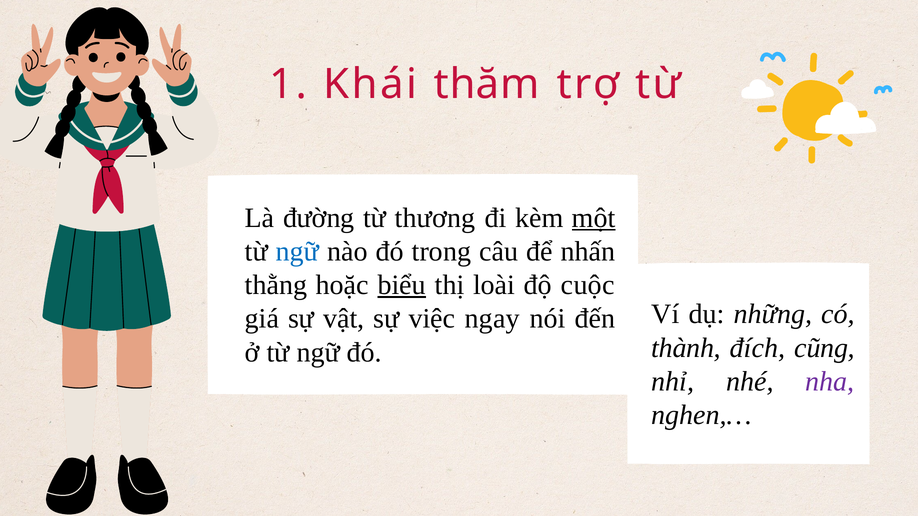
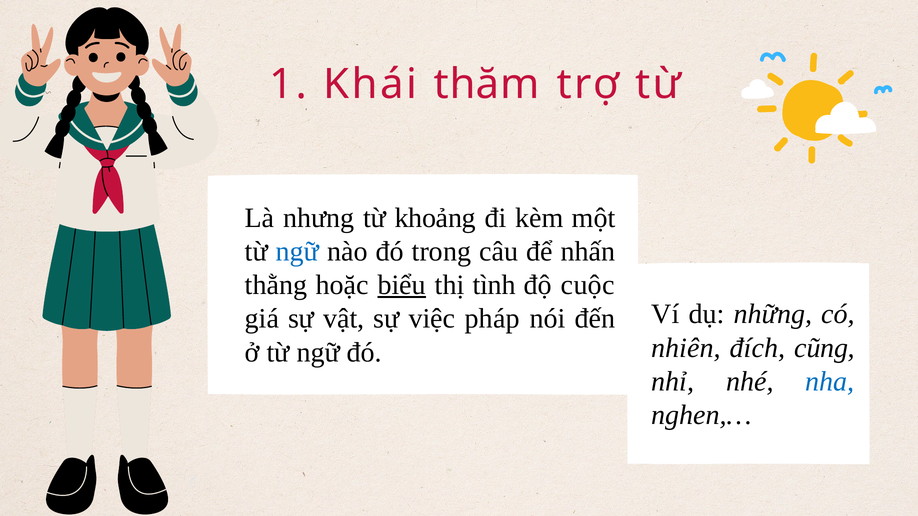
đường: đường -> nhưng (319, 218)
thương: thương -> khoảng (435, 218)
một underline: present -> none (594, 218)
loài: loài -> tình (494, 285)
ngay: ngay -> pháp (492, 319)
thành: thành -> nhiên (686, 348)
nha colour: purple -> blue (830, 382)
